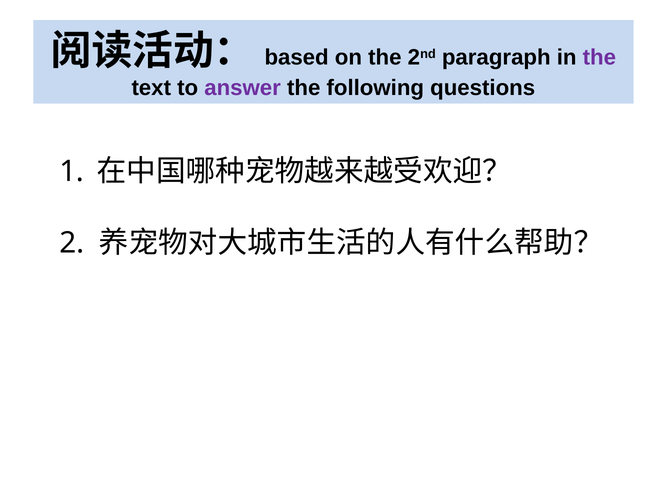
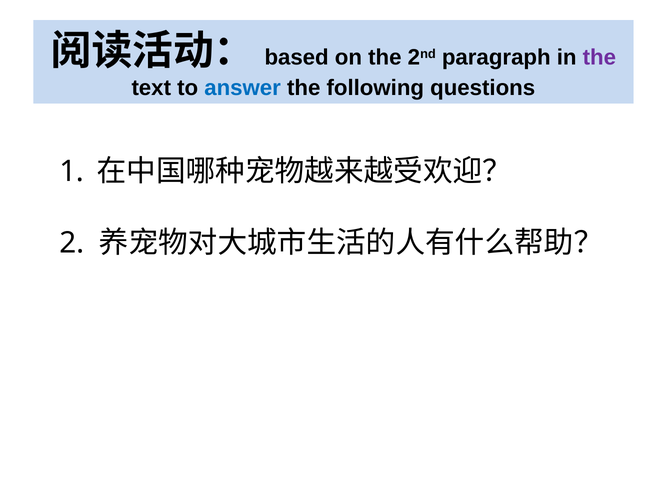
answer colour: purple -> blue (243, 88)
